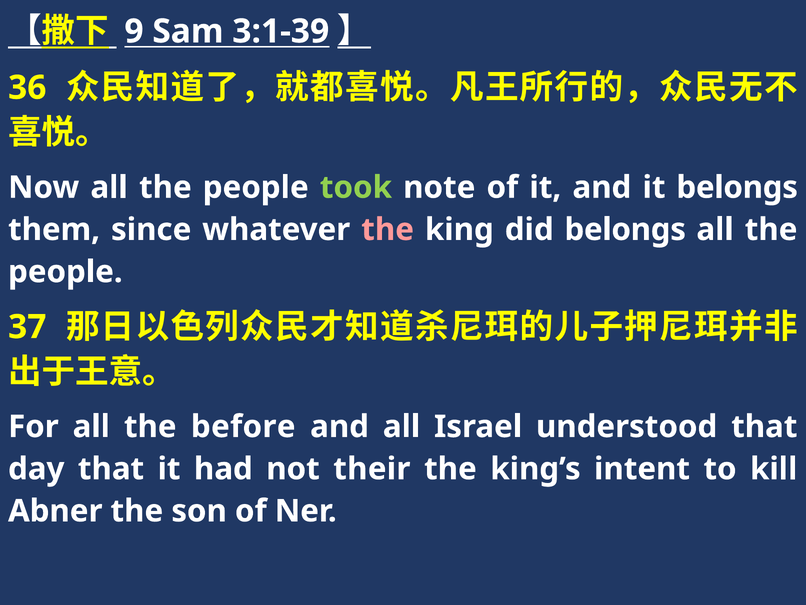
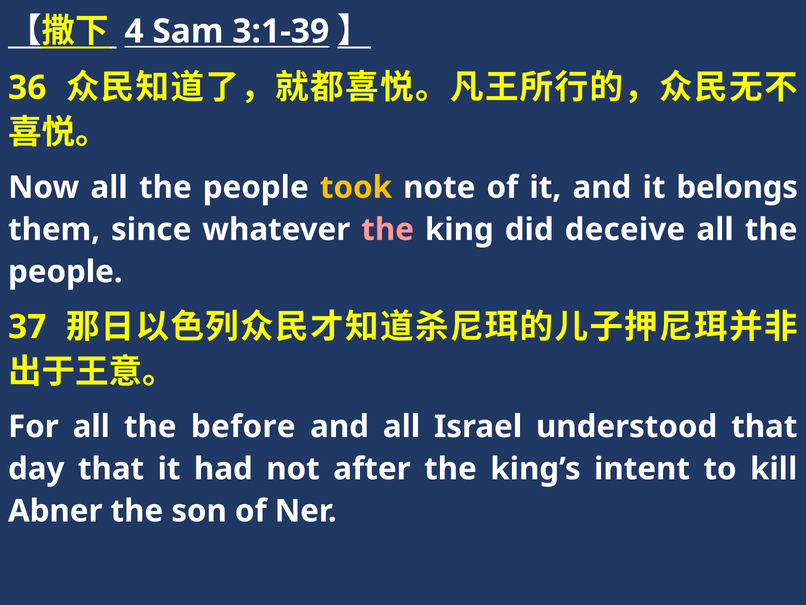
9: 9 -> 4 (134, 31)
took colour: light green -> yellow (356, 187)
did belongs: belongs -> deceive (625, 229)
their: their -> after (372, 469)
